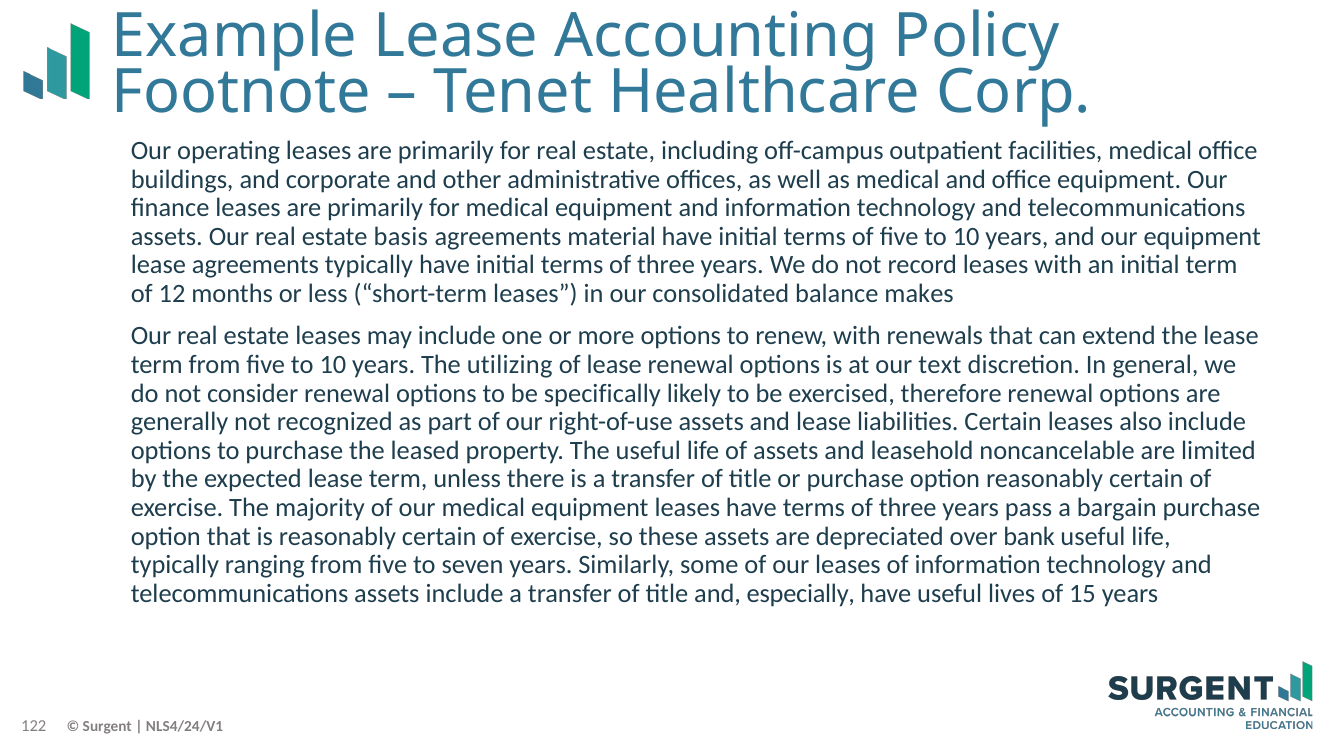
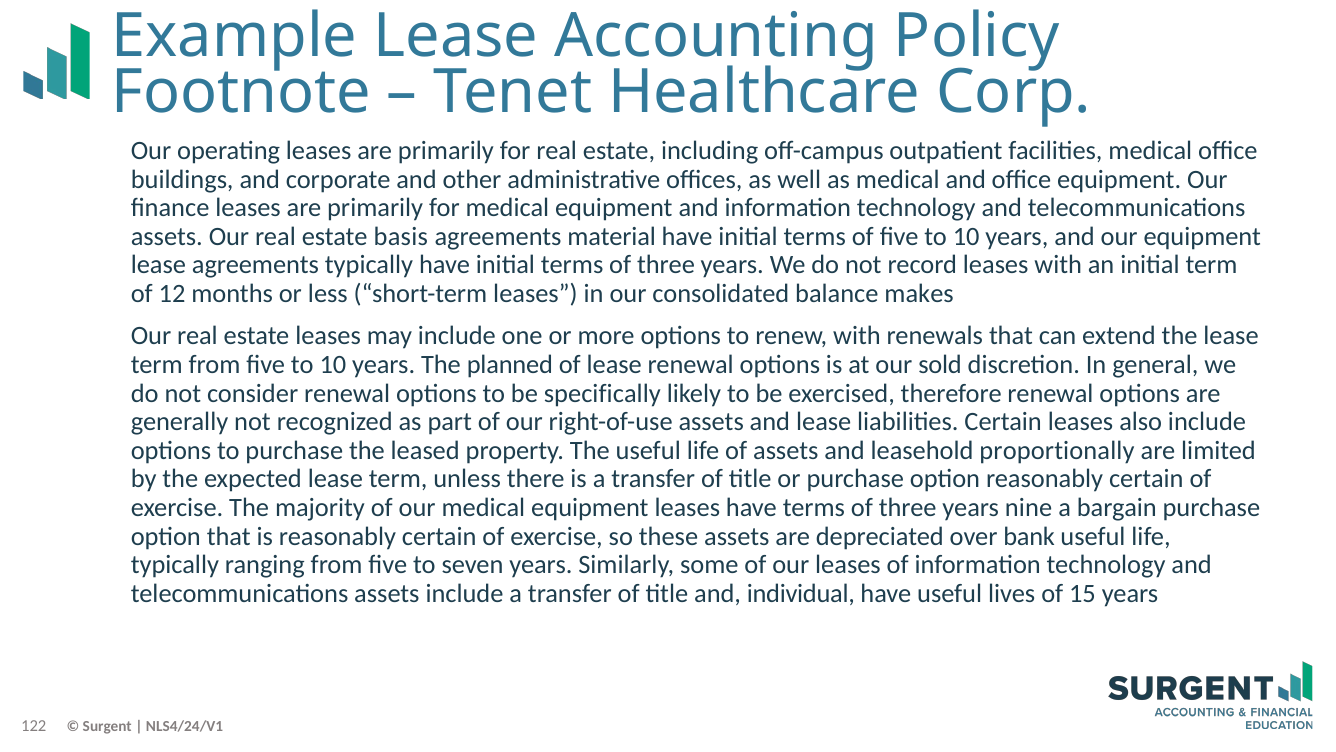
utilizing: utilizing -> planned (510, 365)
text: text -> sold (940, 365)
noncancelable: noncancelable -> proportionally (1057, 450)
pass: pass -> nine (1029, 507)
especially: especially -> individual (801, 593)
